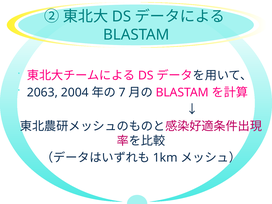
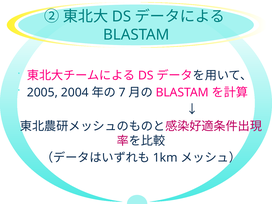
2063: 2063 -> 2005 (42, 93)
